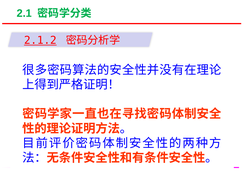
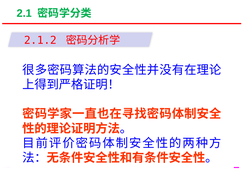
2.1.2 underline: present -> none (40, 40)
